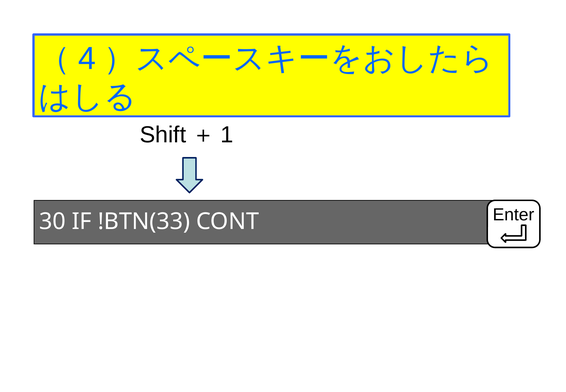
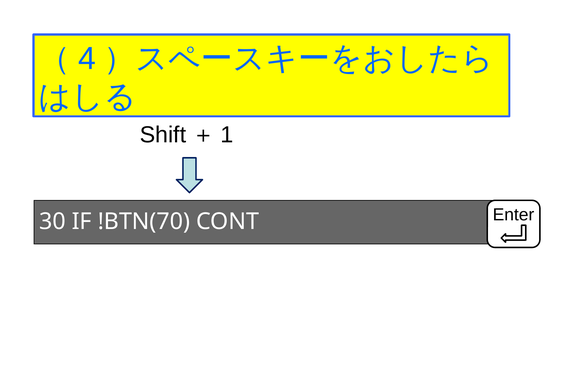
!BTN(33: !BTN(33 -> !BTN(70 (144, 221)
